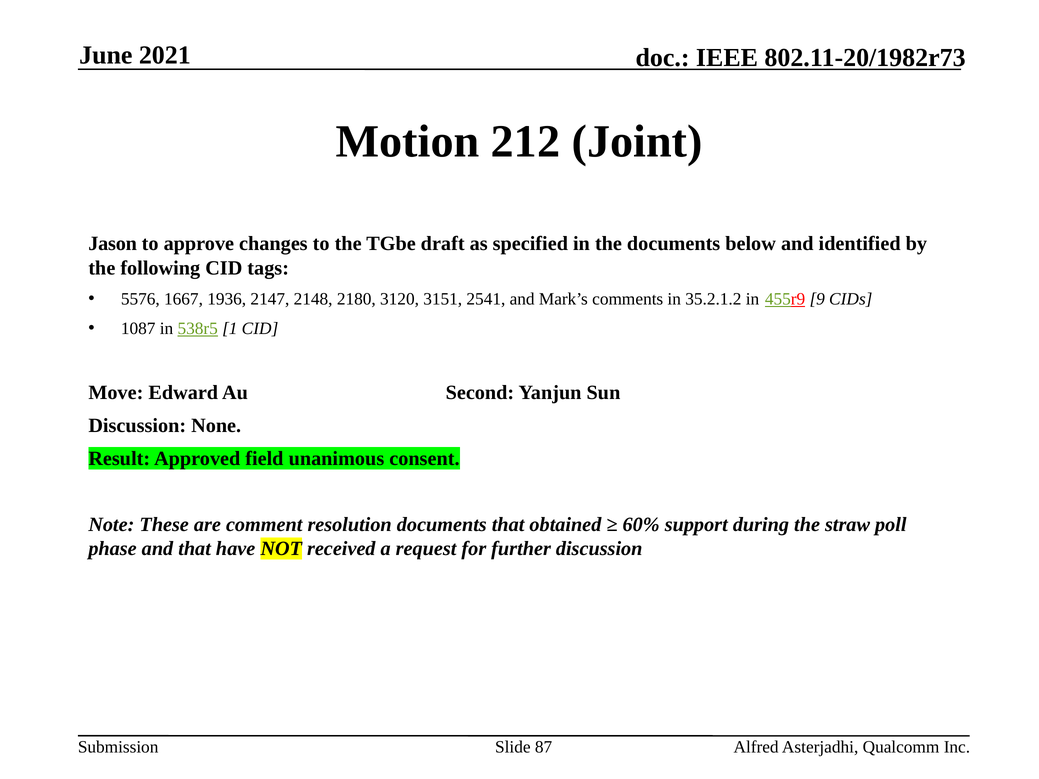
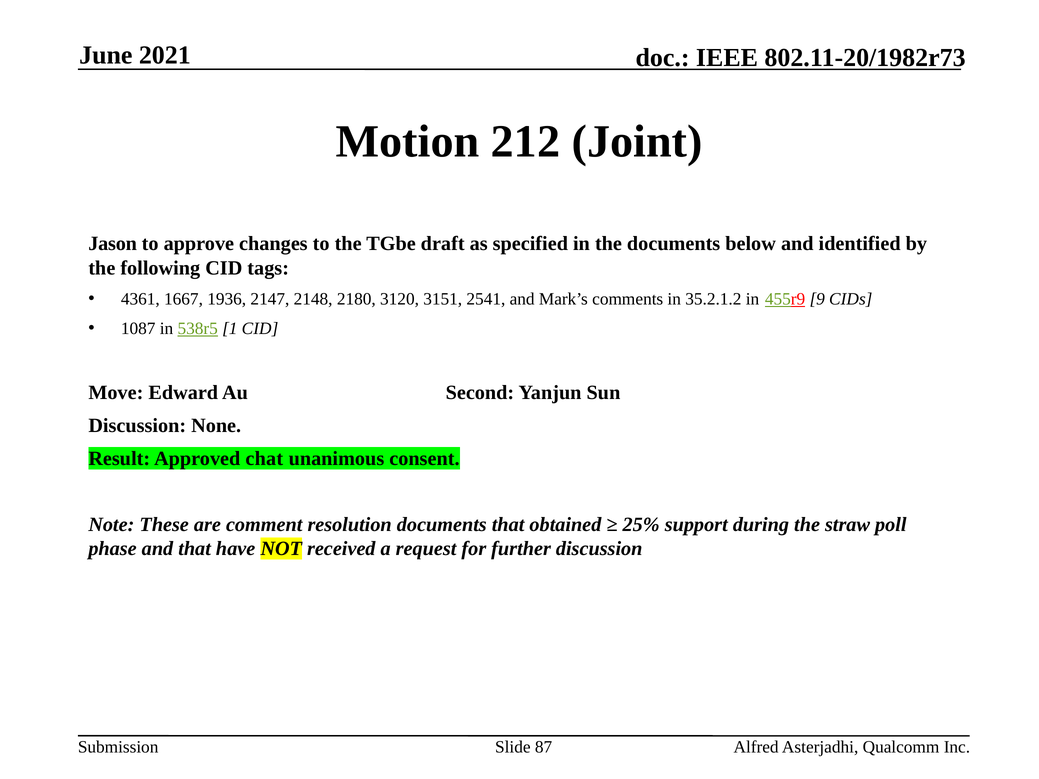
5576: 5576 -> 4361 (140, 299)
field: field -> chat (264, 459)
60%: 60% -> 25% (641, 525)
